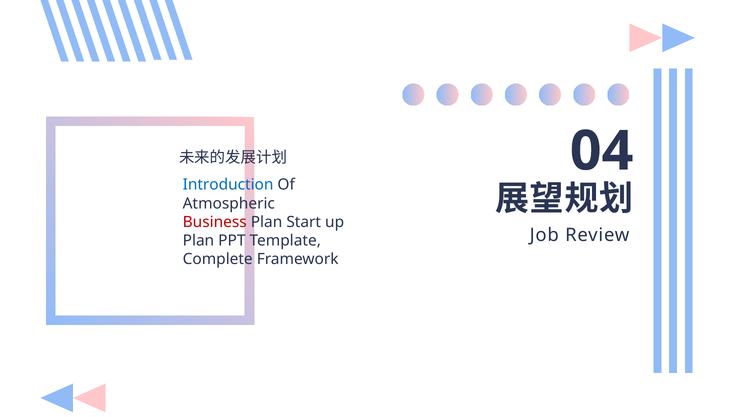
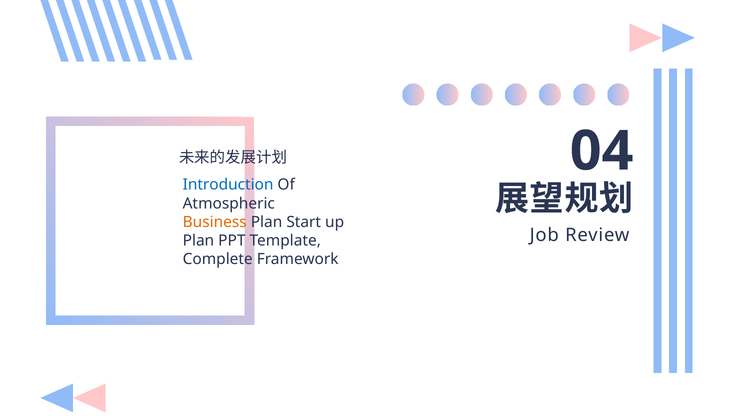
Business colour: red -> orange (215, 222)
